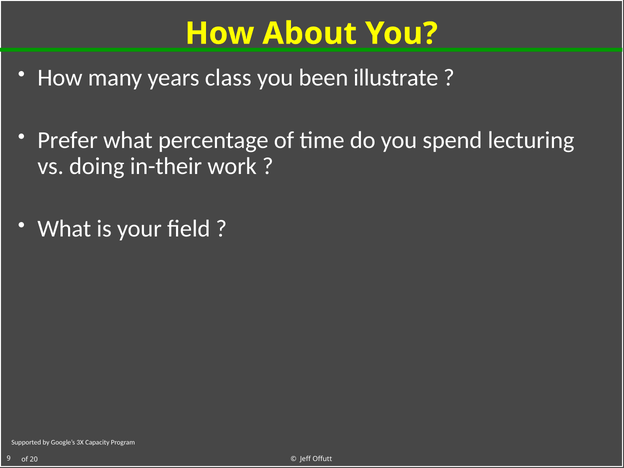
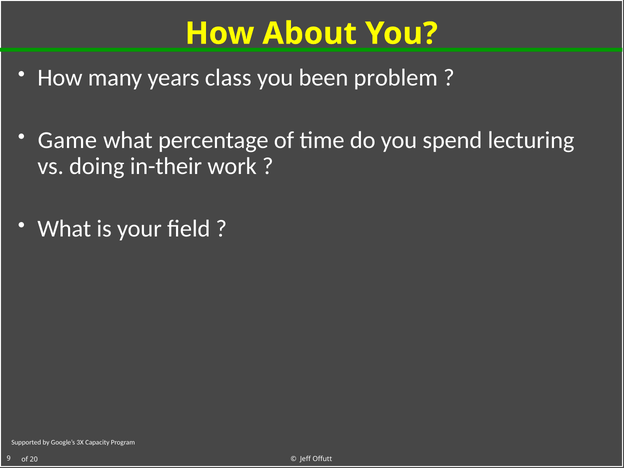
illustrate: illustrate -> problem (396, 78)
Prefer: Prefer -> Game (67, 140)
